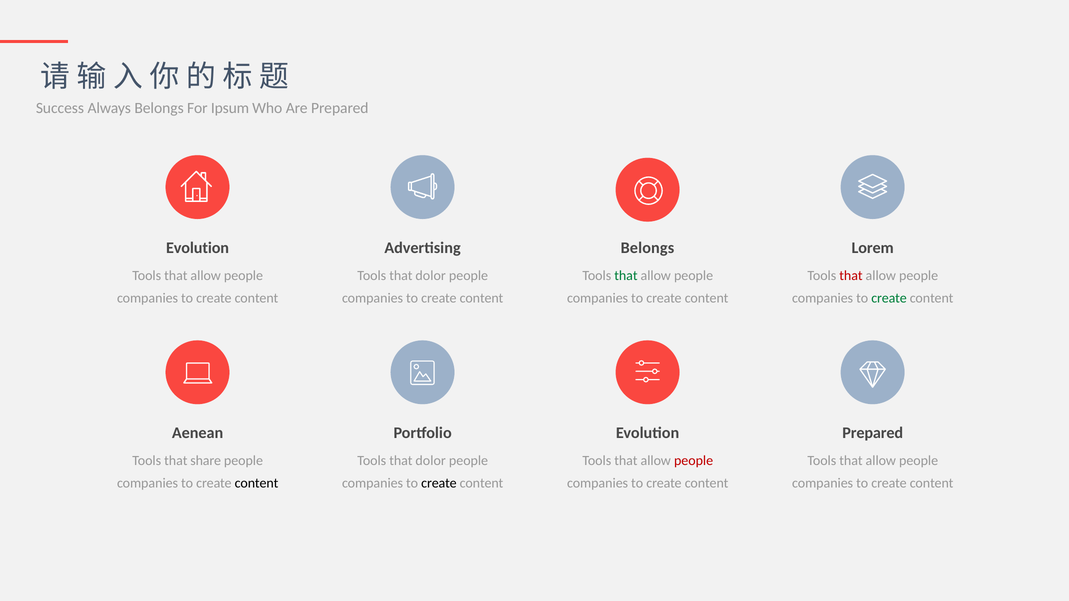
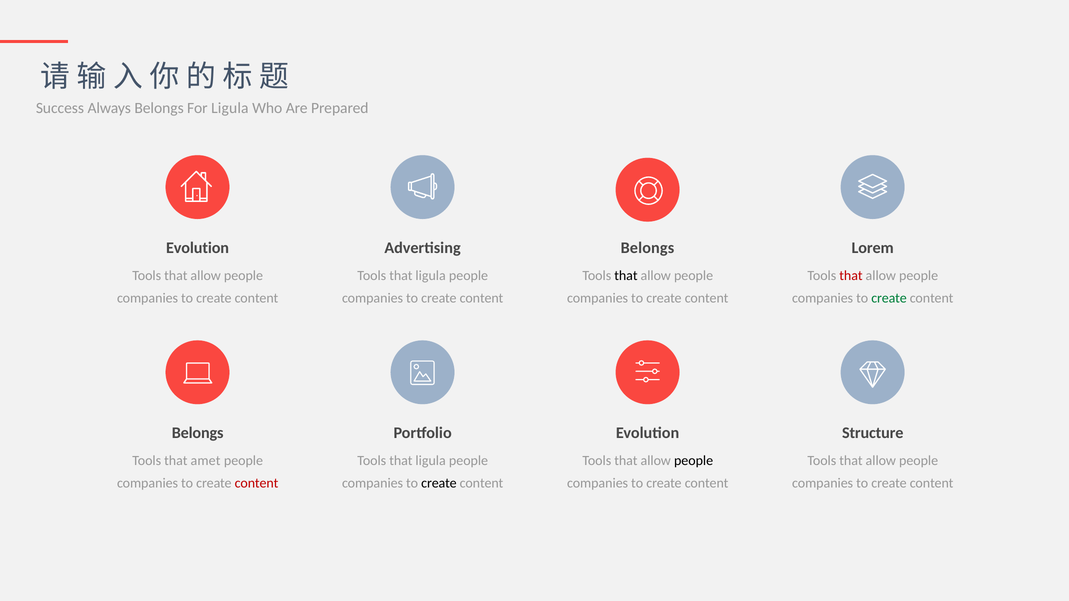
For Ipsum: Ipsum -> Ligula (230, 108)
dolor: dolor -> ligula (431, 276)
that colour: green -> black (626, 276)
Aenean: Aenean -> Belongs (198, 433)
Prepared: Prepared -> Structure (873, 433)
share: share -> amet (206, 461)
dolor: dolor -> ligula (431, 461)
people colour: red -> black (694, 461)
content colour: black -> red (257, 484)
